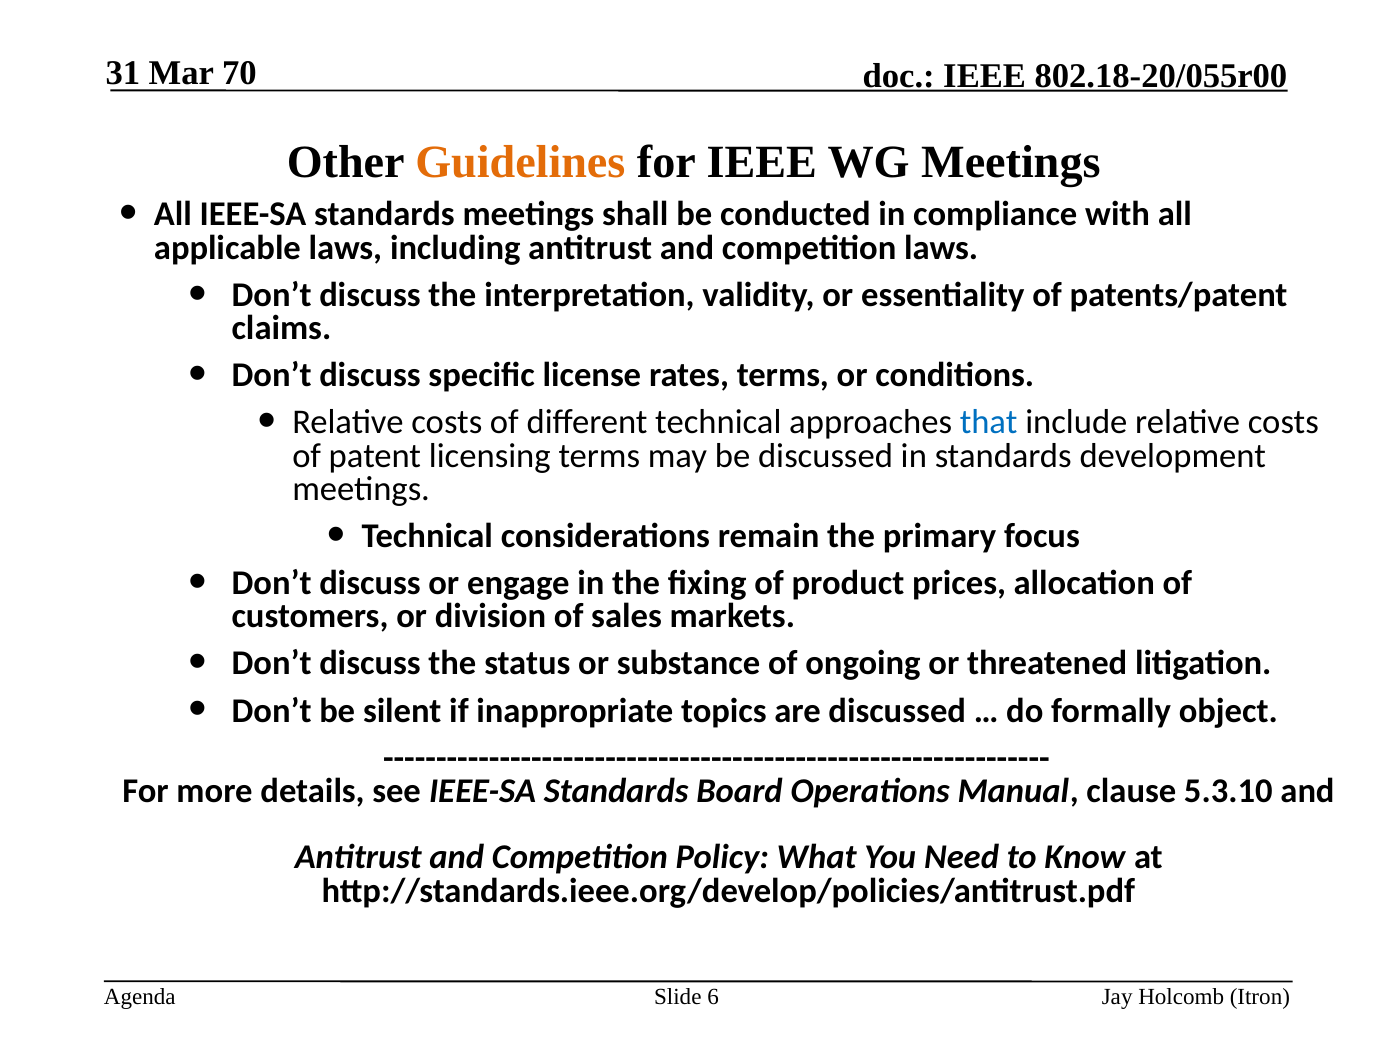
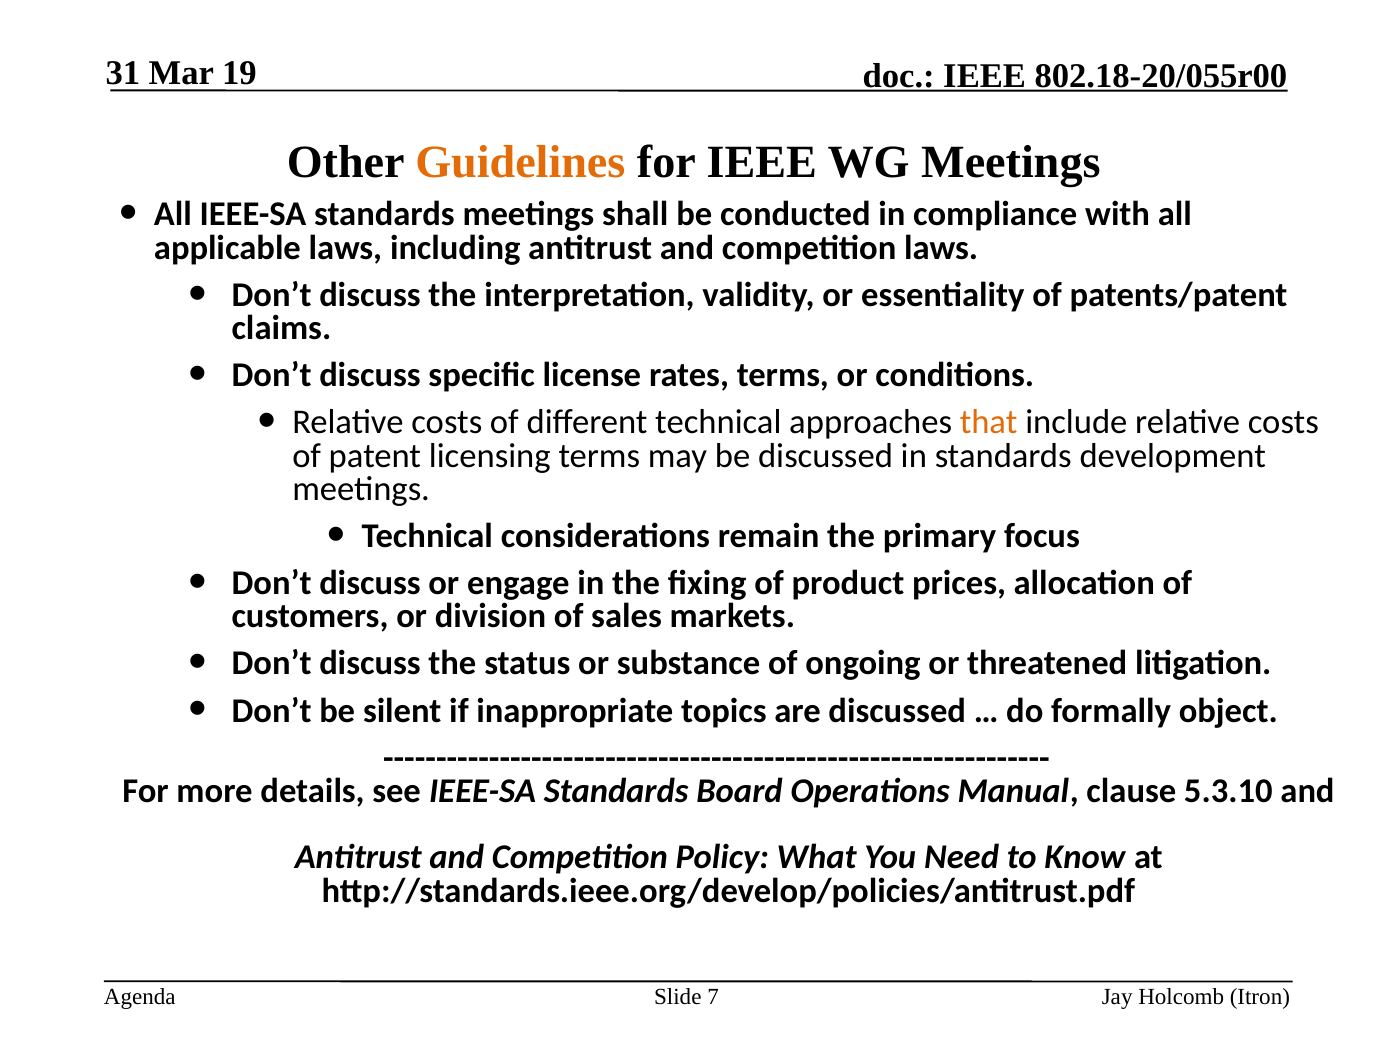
70: 70 -> 19 (239, 73)
that colour: blue -> orange (989, 422)
6: 6 -> 7 (713, 996)
